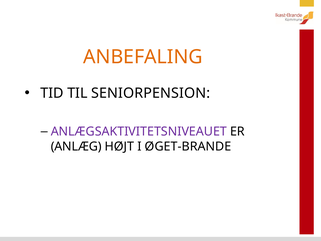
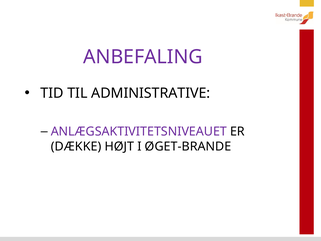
ANBEFALING colour: orange -> purple (143, 57)
SENIORPENSION: SENIORPENSION -> ADMINISTRATIVE (151, 93)
ANLÆG: ANLÆG -> DÆKKE (76, 146)
